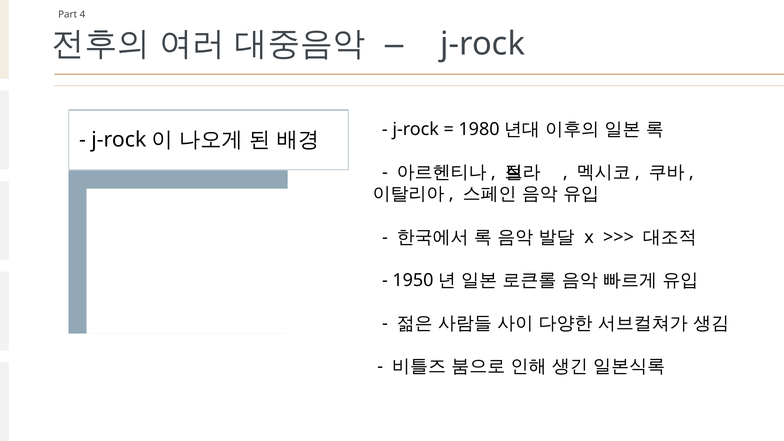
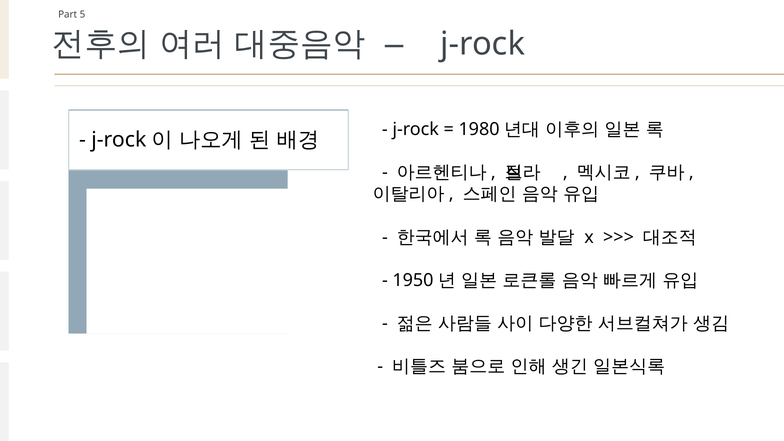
4: 4 -> 5 (82, 14)
